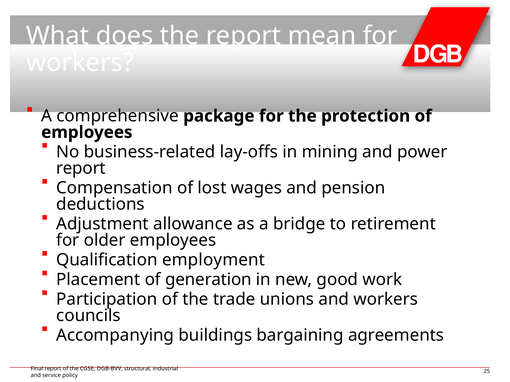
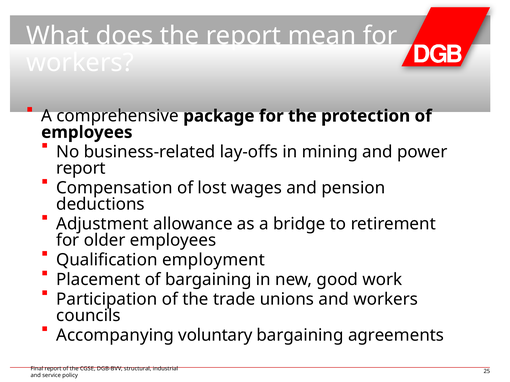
of generation: generation -> bargaining (208, 280)
buildings: buildings -> voluntary (215, 336)
